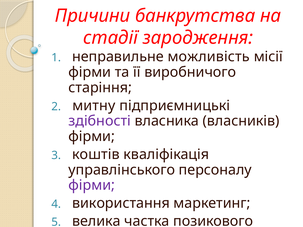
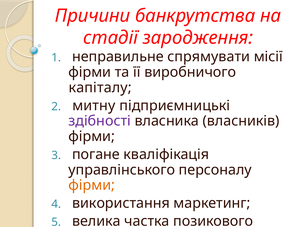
можливість: можливість -> спрямувати (209, 57)
старіння: старіння -> капіталу (100, 88)
коштів: коштів -> погане (96, 155)
фірми colour: purple -> orange (92, 185)
